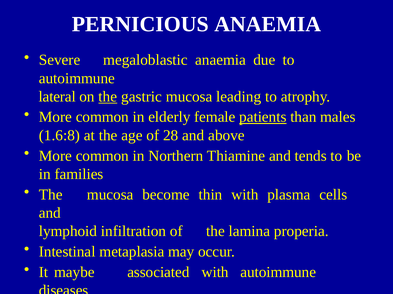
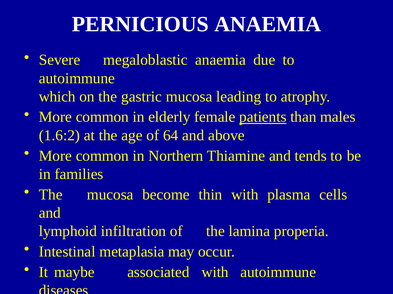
lateral: lateral -> which (57, 97)
the underline: present -> none (108, 97)
1.6:8: 1.6:8 -> 1.6:2 (59, 136)
28: 28 -> 64 (171, 136)
